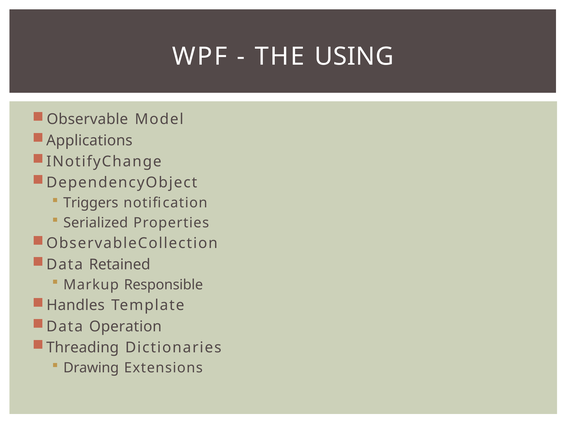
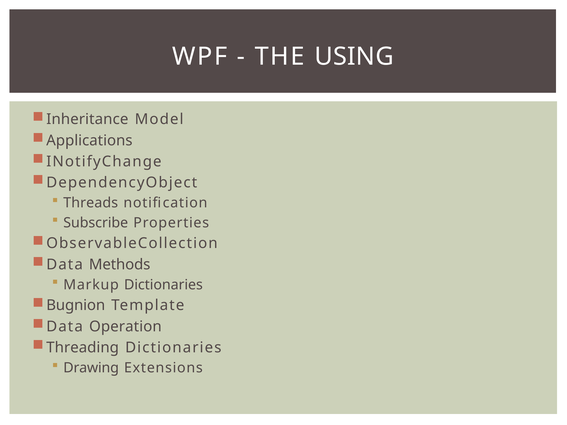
Observable: Observable -> Inheritance (87, 119)
Triggers: Triggers -> Threads (91, 203)
Serialized: Serialized -> Subscribe (96, 223)
Retained: Retained -> Methods (120, 265)
Markup Responsible: Responsible -> Dictionaries (163, 285)
Handles: Handles -> Bugnion (76, 306)
